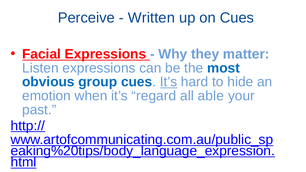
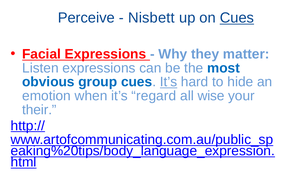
Written: Written -> Nisbett (151, 18)
Cues underline: none -> present (237, 18)
able: able -> wise (211, 96)
past: past -> their (39, 110)
